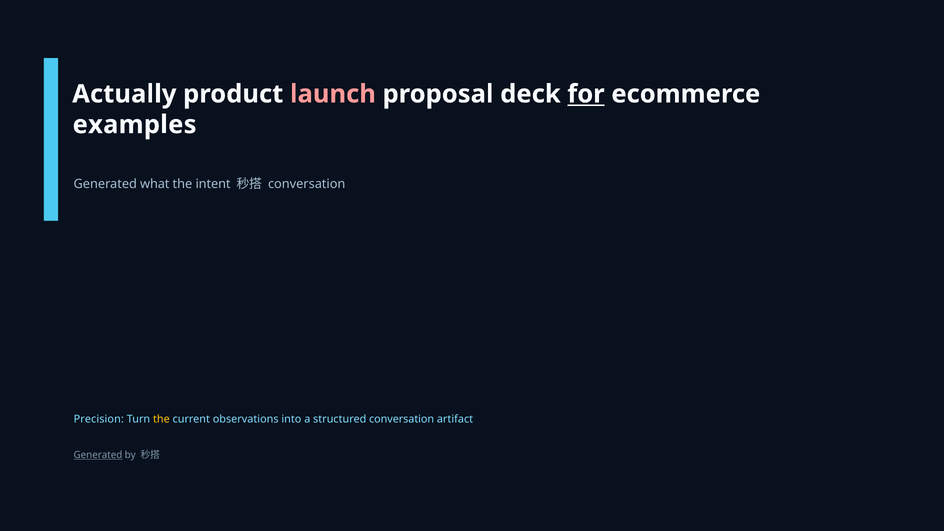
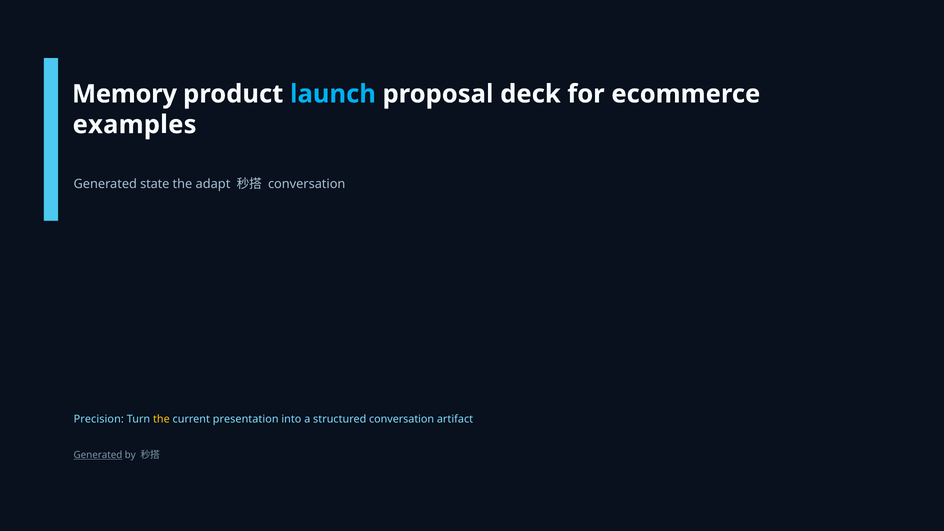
Actually: Actually -> Memory (124, 94)
launch colour: pink -> light blue (333, 94)
for underline: present -> none (586, 94)
what: what -> state (155, 184)
intent: intent -> adapt (213, 184)
observations: observations -> presentation (246, 419)
